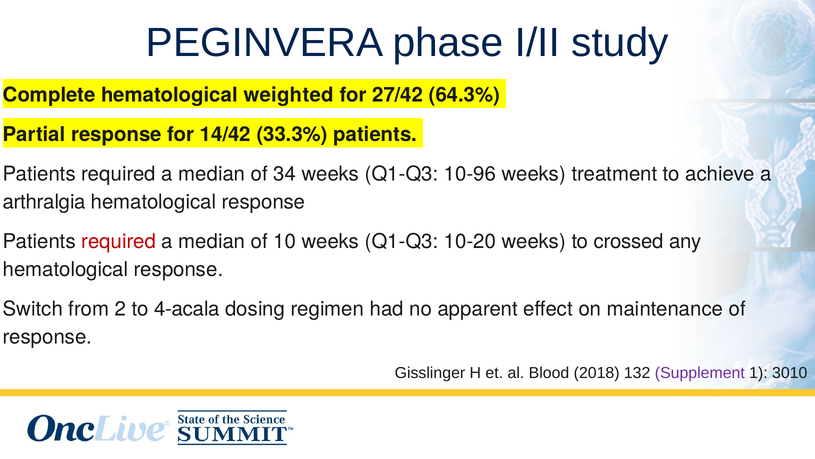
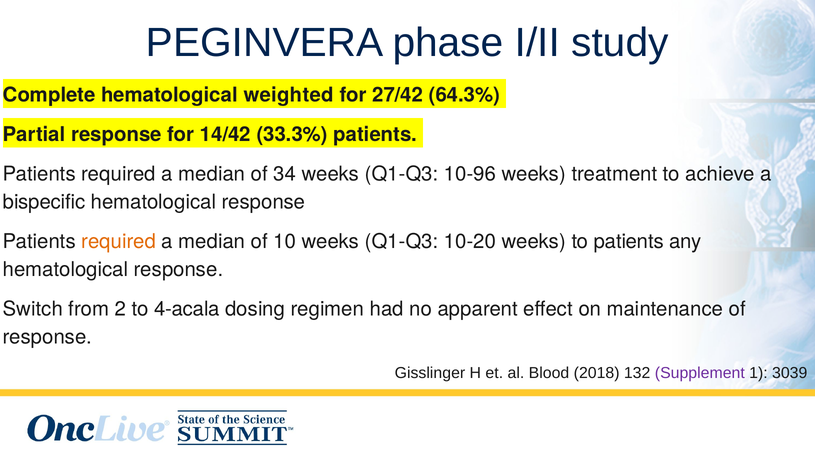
arthralgia: arthralgia -> bispecific (44, 202)
required colour: red -> orange (119, 241)
to crossed: crossed -> patients (629, 241)
3010: 3010 -> 3039 (790, 373)
